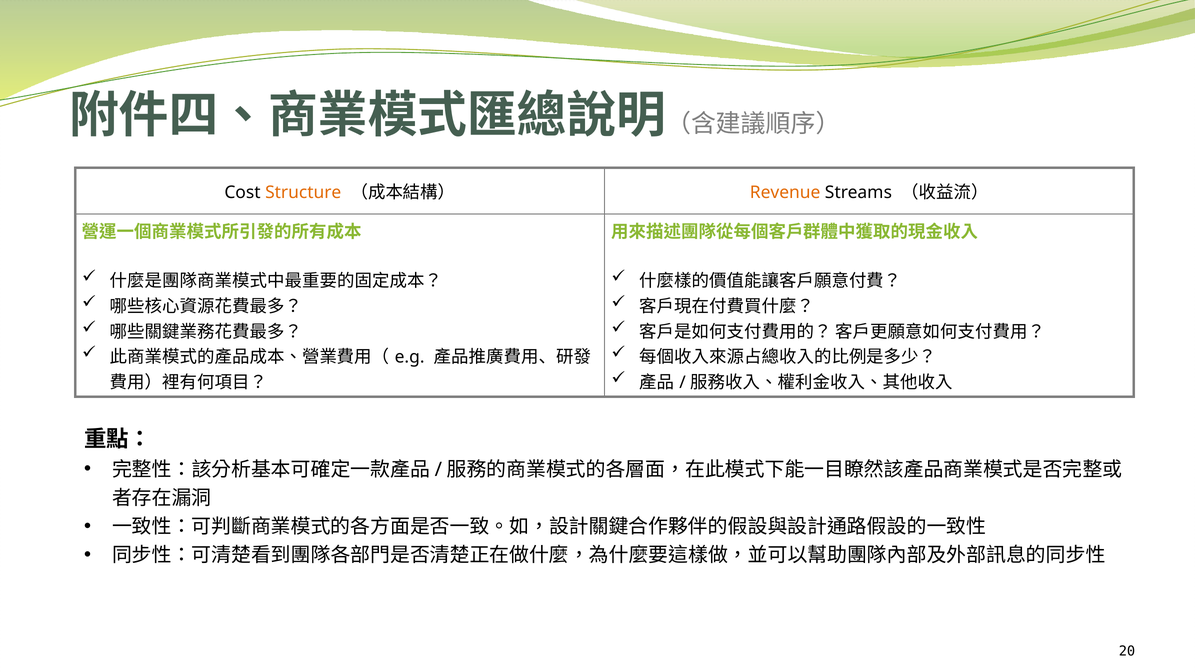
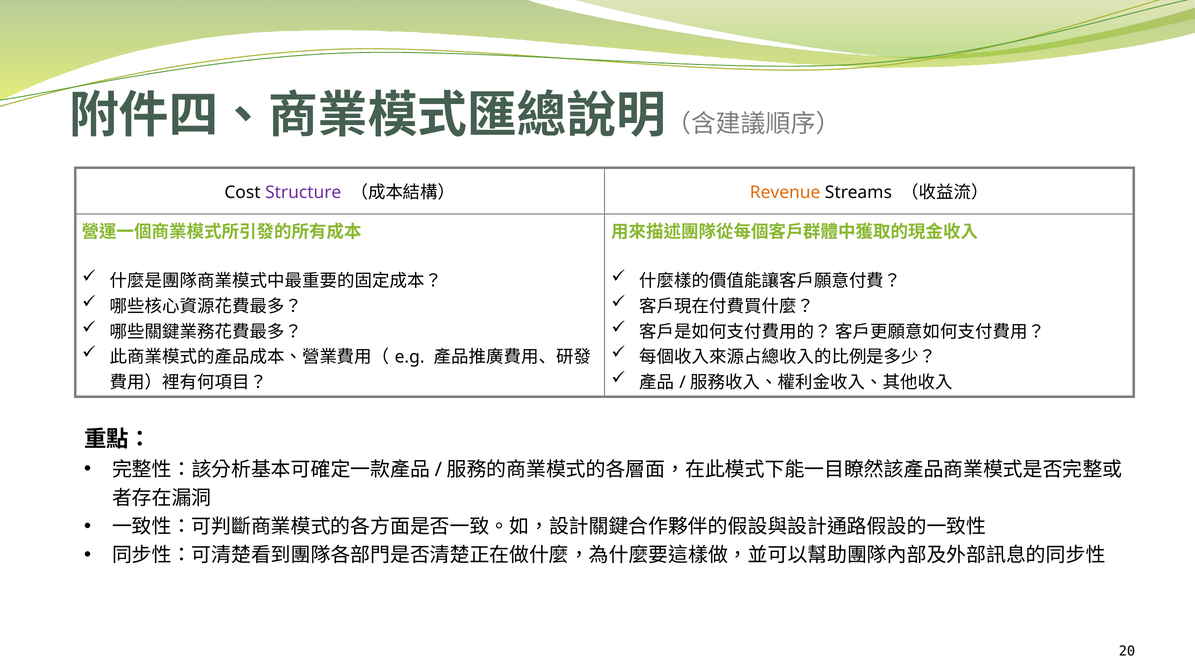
Structure colour: orange -> purple (303, 193)
